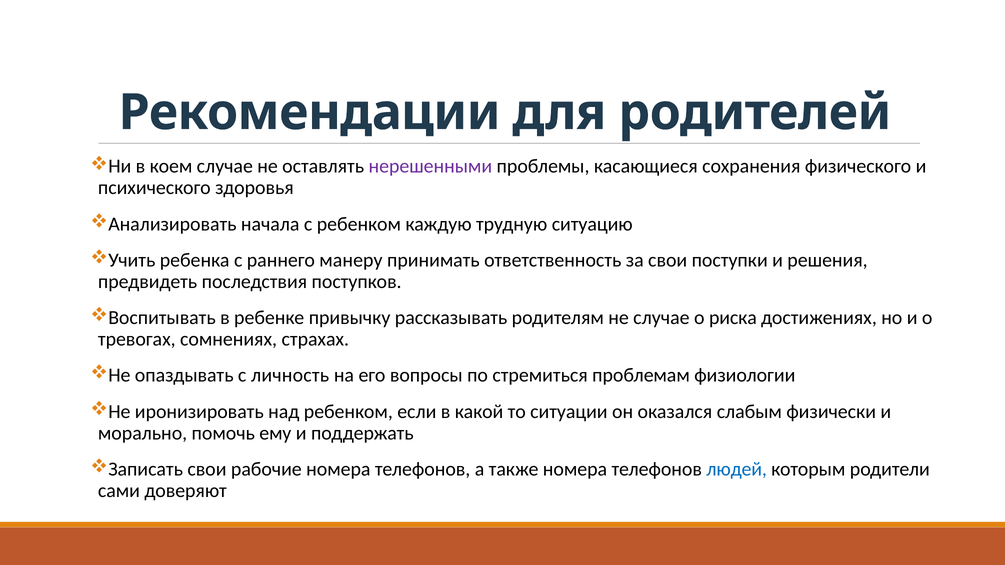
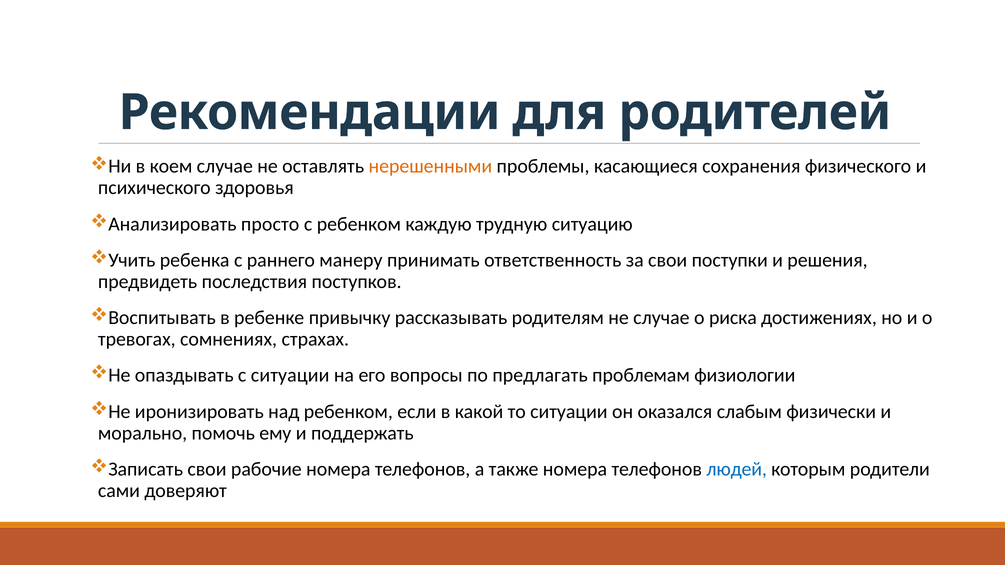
нерешенными colour: purple -> orange (430, 167)
начала: начала -> просто (270, 224)
с личность: личность -> ситуации (290, 376)
стремиться: стремиться -> предлагать (540, 376)
